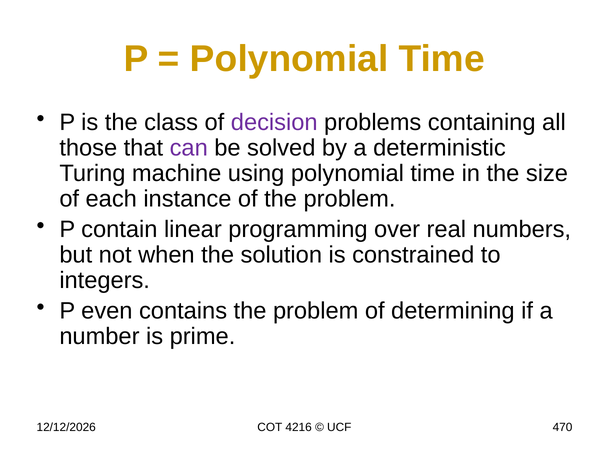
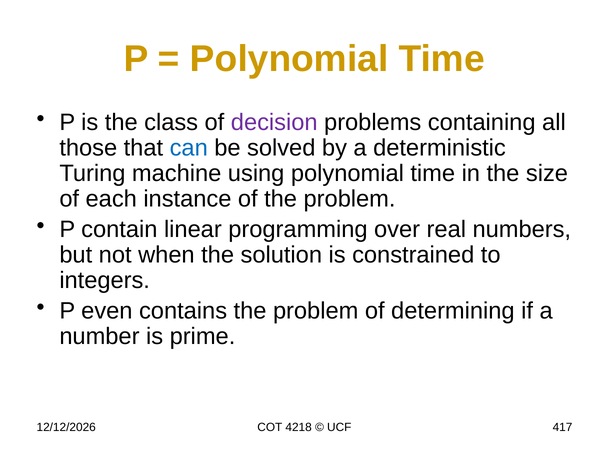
can colour: purple -> blue (189, 148)
4216: 4216 -> 4218 (299, 427)
470: 470 -> 417 (563, 427)
